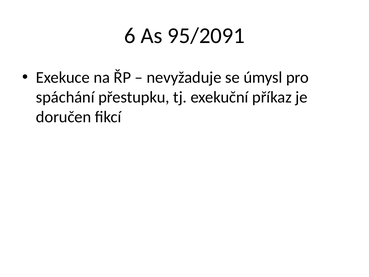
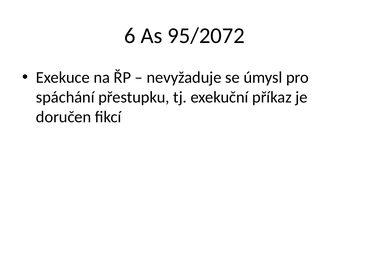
95/2091: 95/2091 -> 95/2072 (206, 36)
